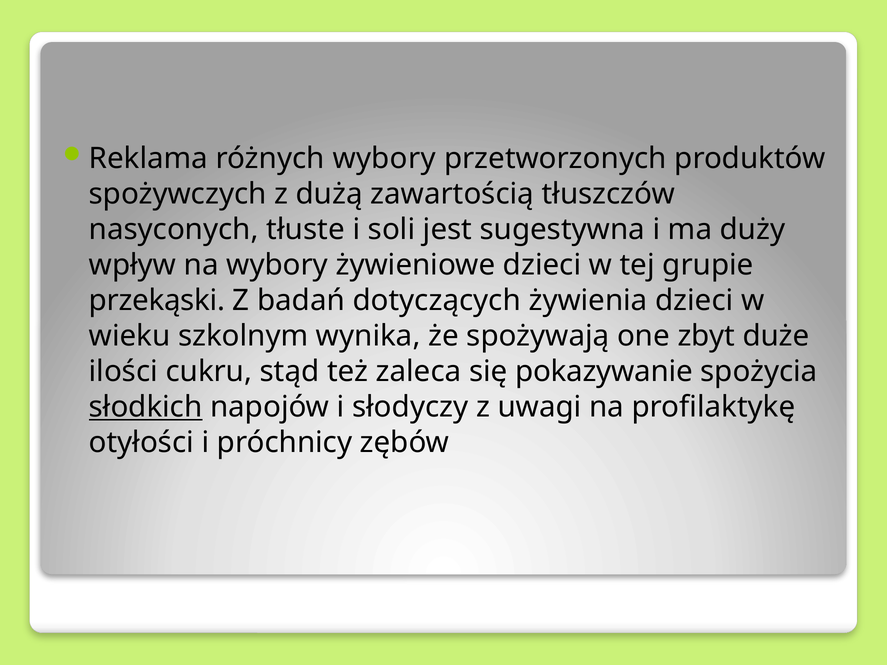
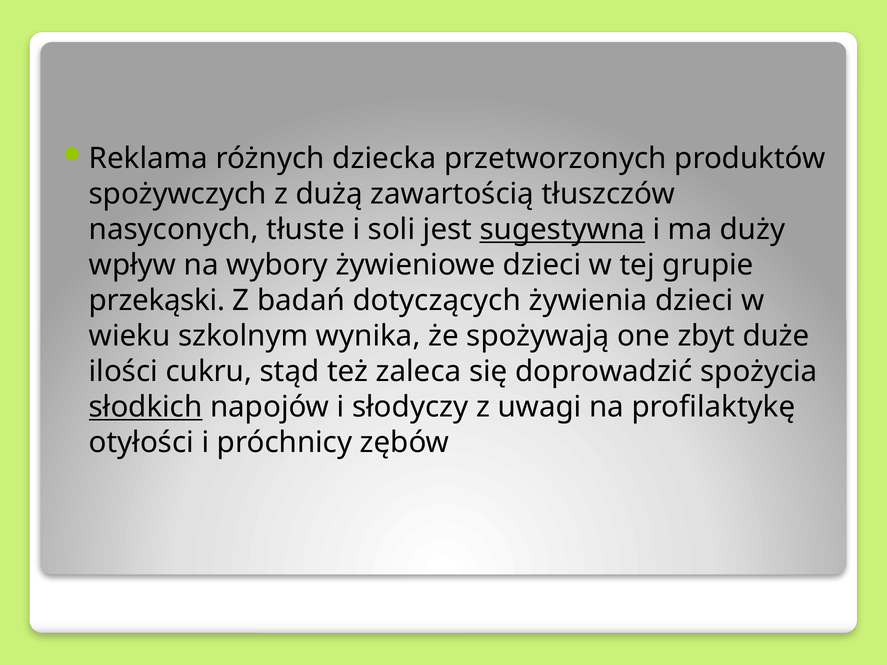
różnych wybory: wybory -> dziecka (384, 159)
sugestywna underline: none -> present (562, 230)
pokazywanie: pokazywanie -> doprowadzić (604, 372)
